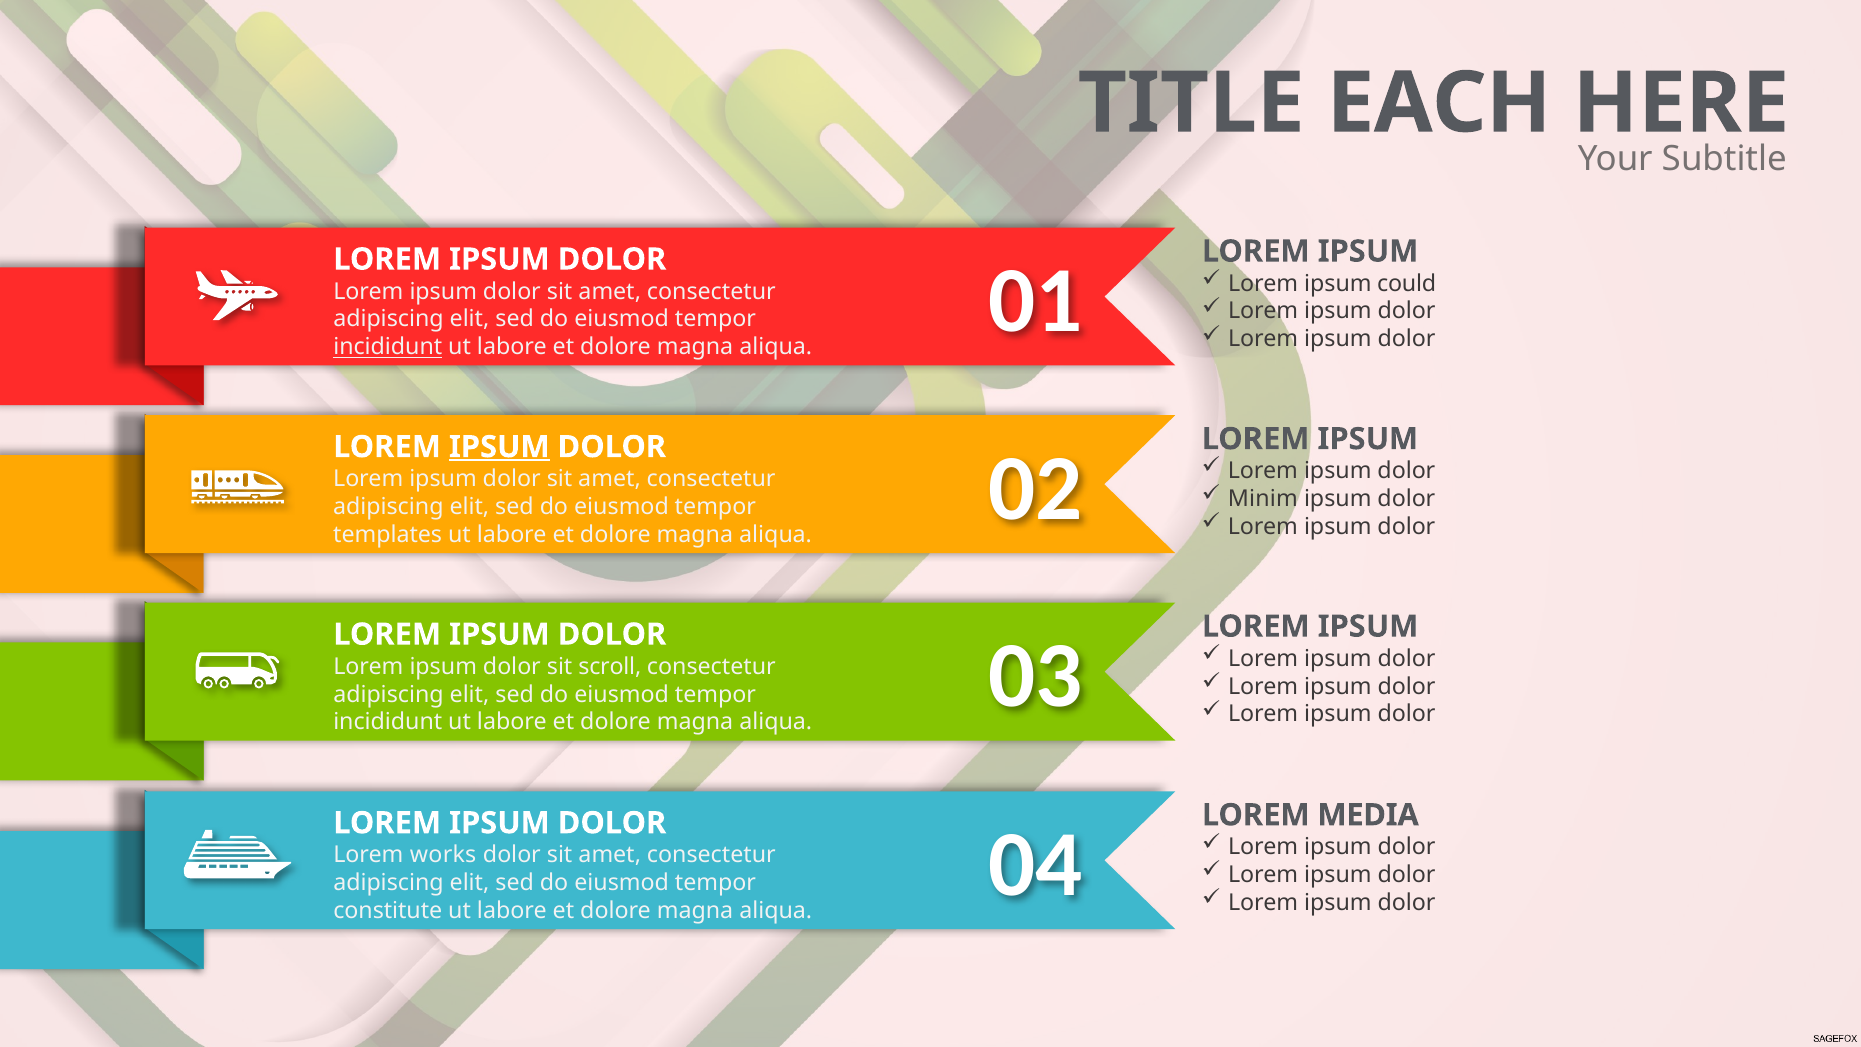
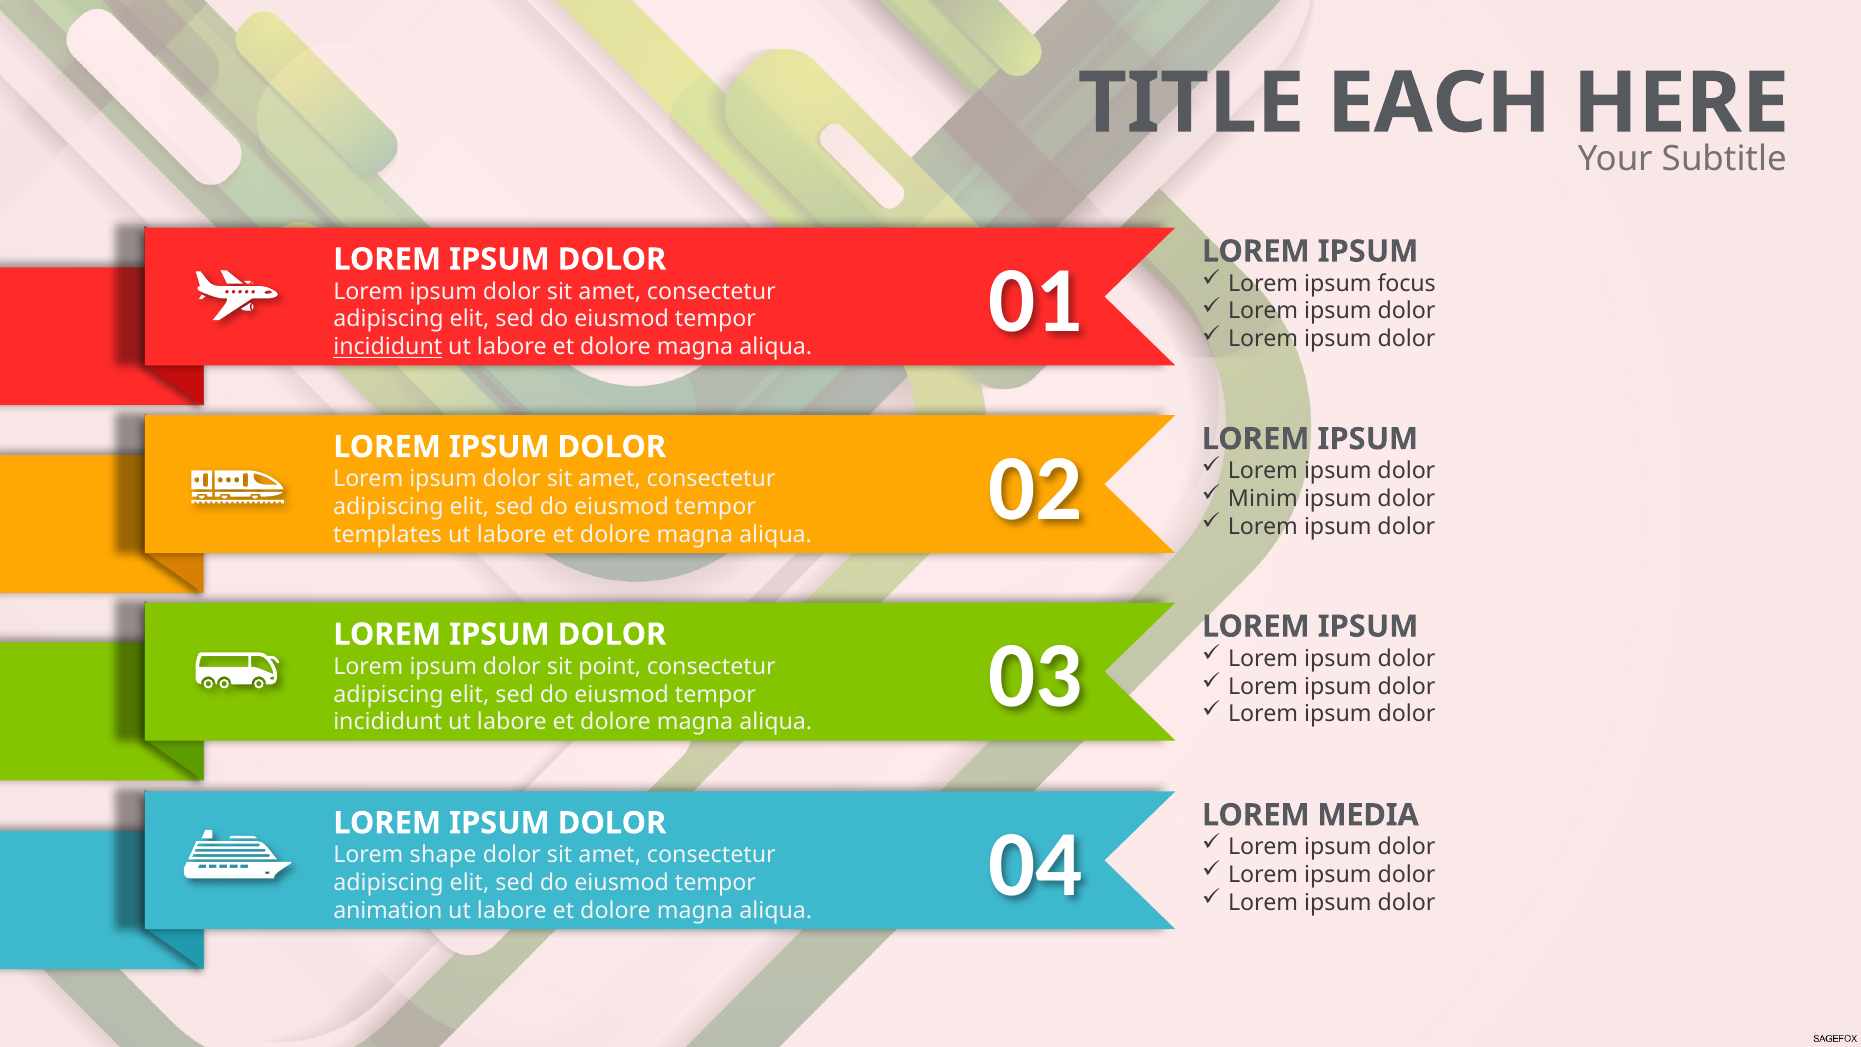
could: could -> focus (1407, 283)
IPSUM underline: present -> none (499, 447)
scroll: scroll -> point (610, 666)
works: works -> shape (443, 855)
constitute: constitute -> animation (388, 911)
